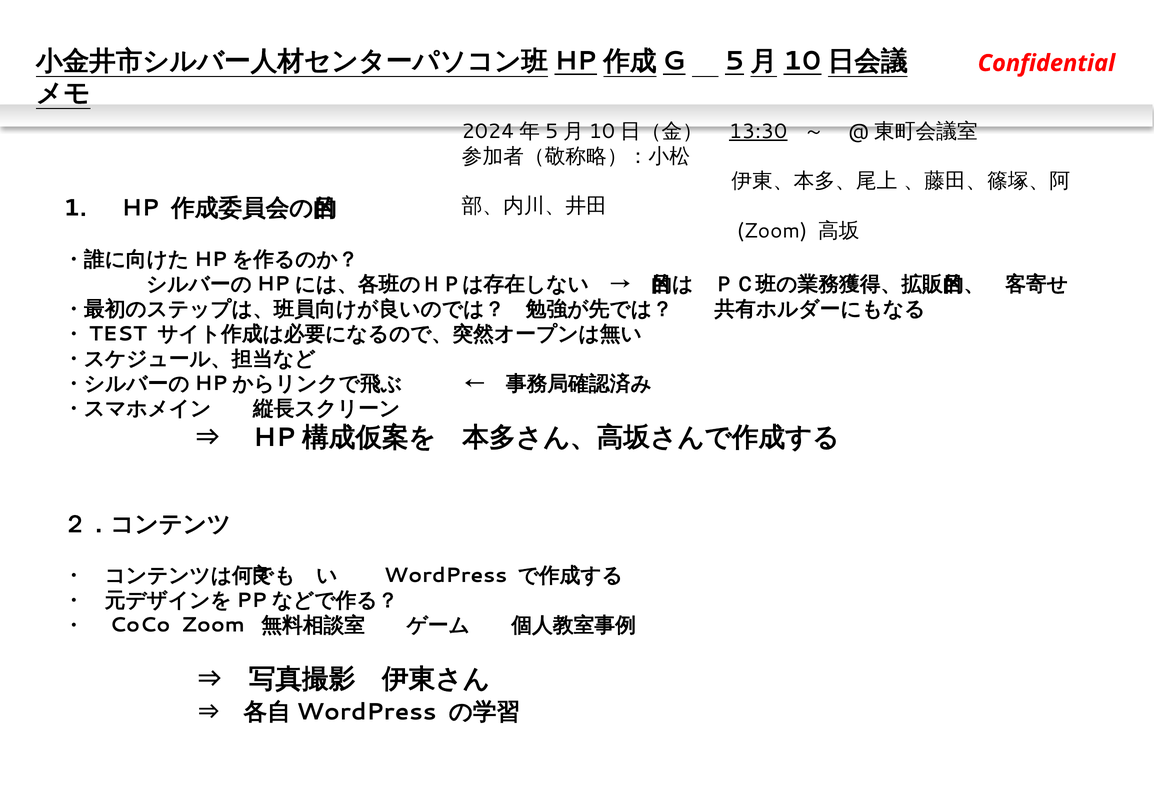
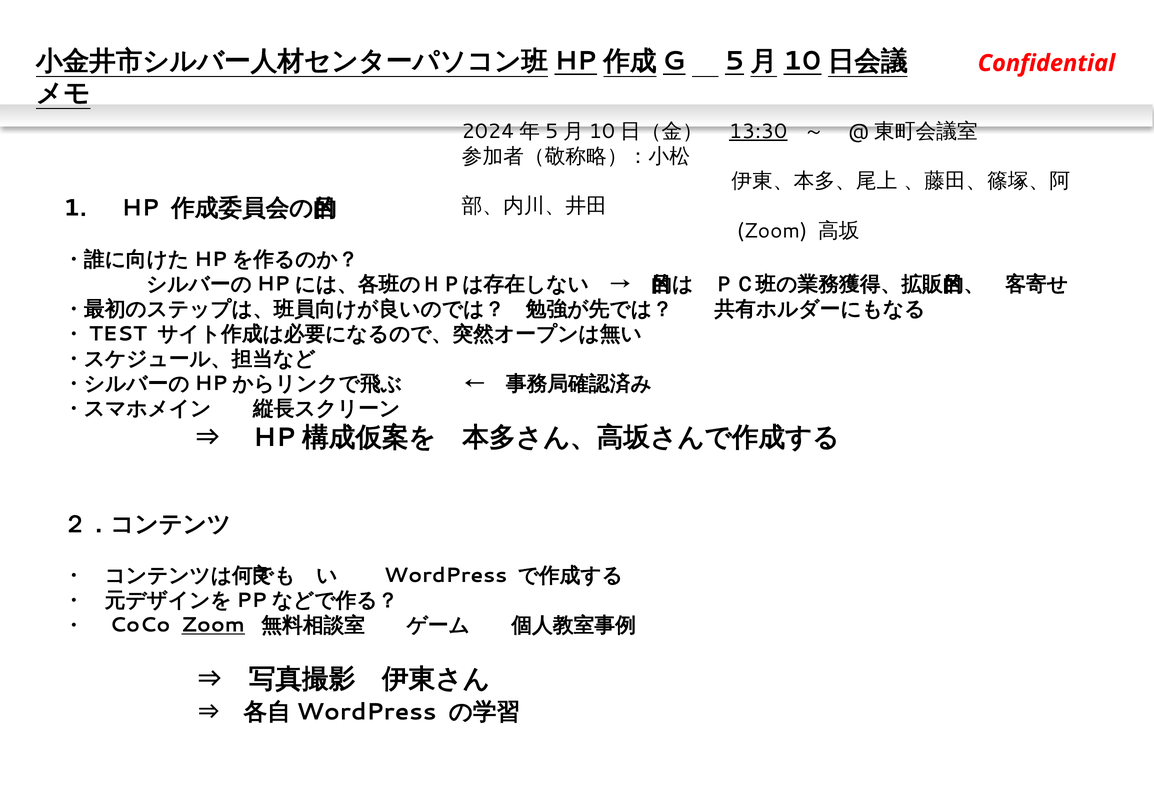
Zoom underline: none -> present (213, 625)
